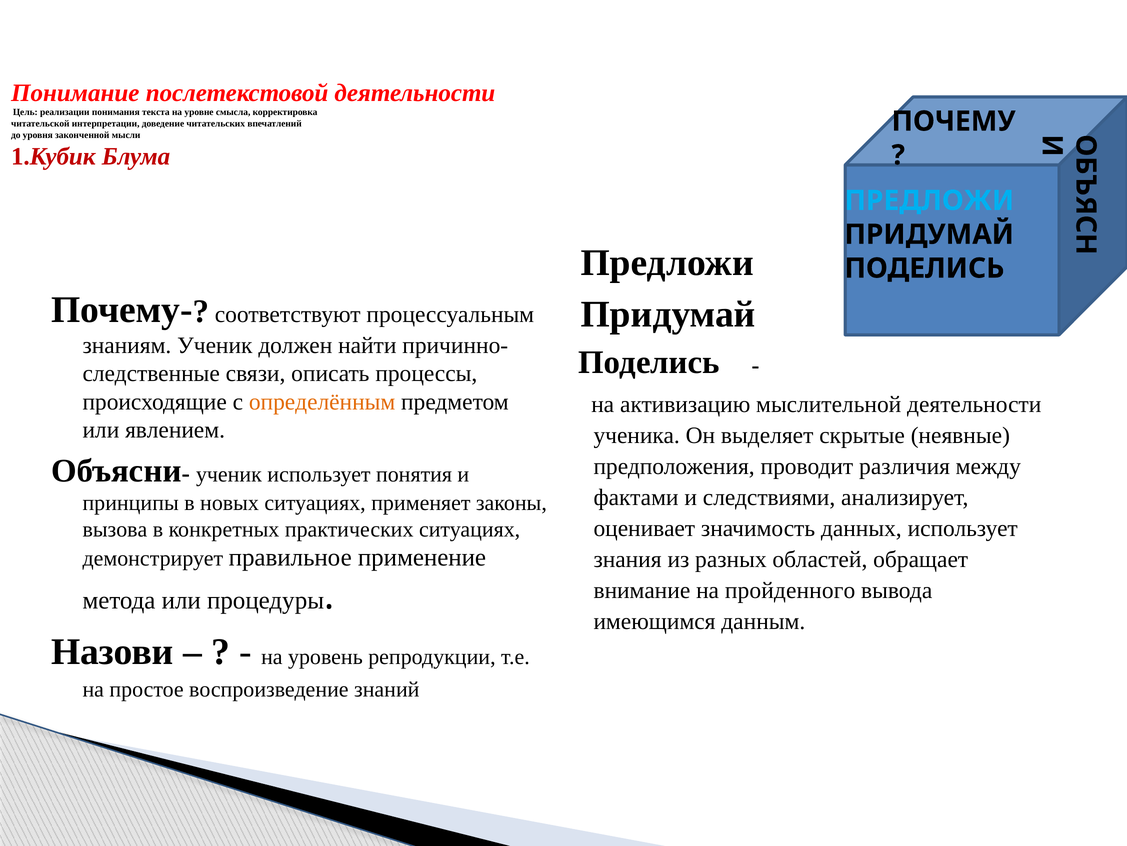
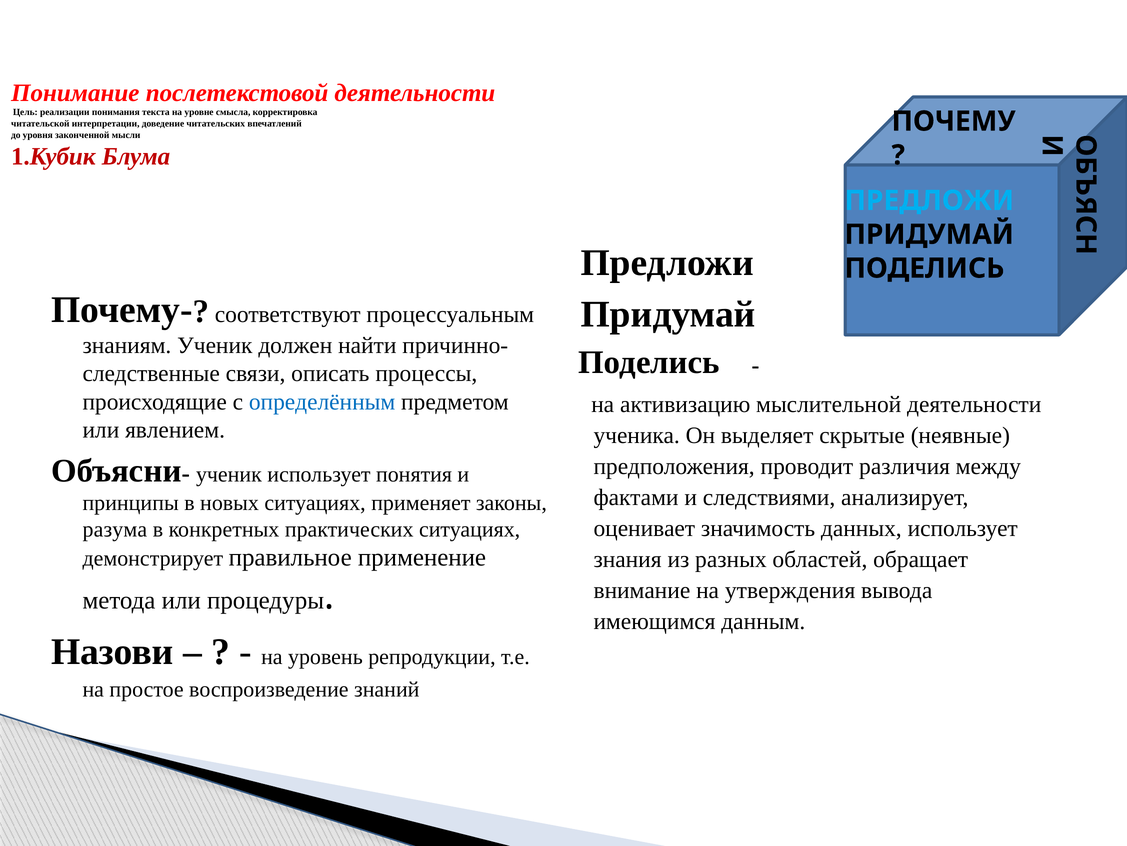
определённым colour: orange -> blue (322, 401)
вызова: вызова -> разума (115, 529)
пройденного: пройденного -> утверждения (790, 590)
